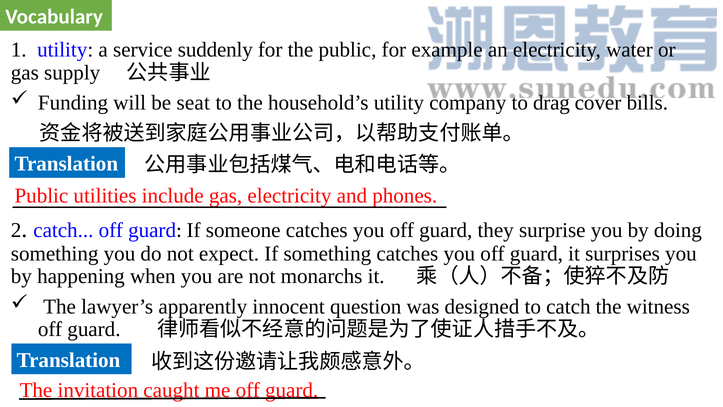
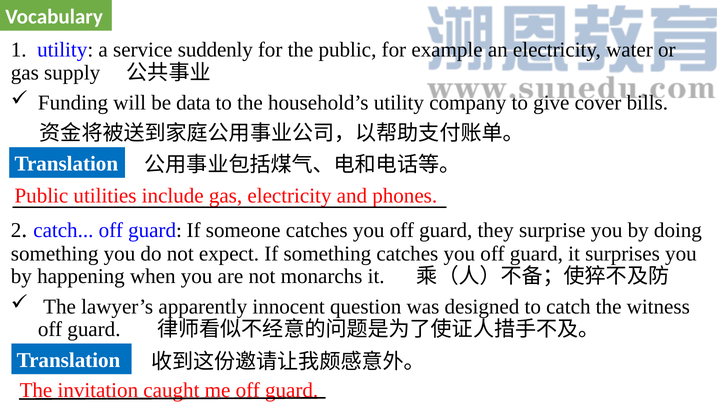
seat: seat -> data (193, 103)
drag: drag -> give (551, 103)
